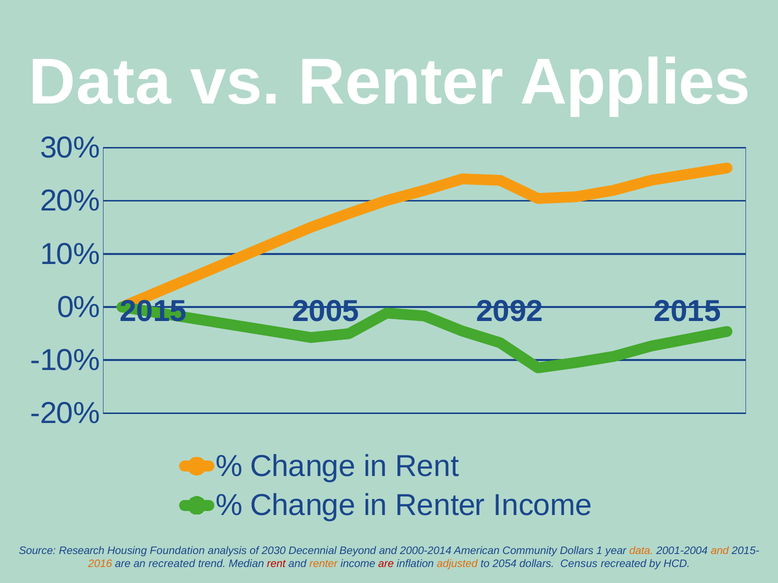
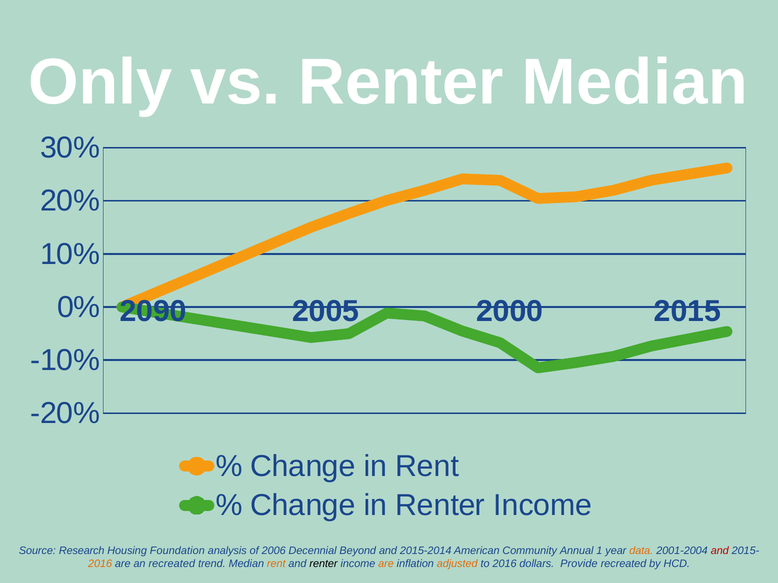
Data: Data -> Only (100, 82)
Renter Applies: Applies -> Median (635, 82)
2015: 2015 -> 2090 (153, 312)
2092: 2092 -> 2000 (510, 312)
2030: 2030 -> 2006 (274, 551)
2000-2014: 2000-2014 -> 2015-2014 (426, 551)
Community Dollars: Dollars -> Annual (577, 551)
and colour: orange -> red (720, 551)
rent colour: red -> orange (276, 564)
renter colour: orange -> black (324, 564)
are colour: red -> orange (386, 564)
to 2054: 2054 -> 2016 (505, 564)
Census: Census -> Provide (579, 564)
